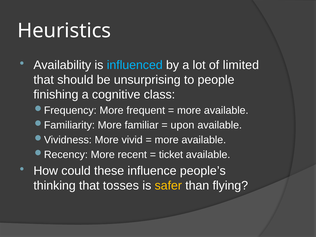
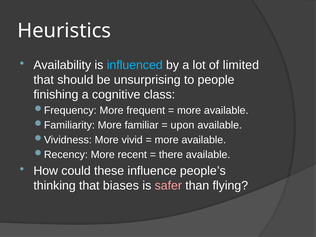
ticket: ticket -> there (171, 155)
tosses: tosses -> biases (121, 186)
safer colour: yellow -> pink (168, 186)
